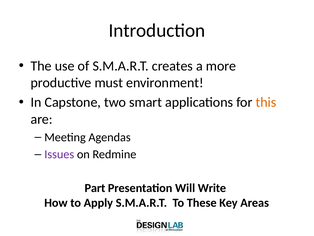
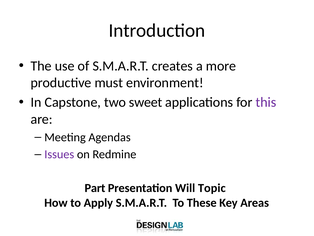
smart: smart -> sweet (146, 102)
this colour: orange -> purple (266, 102)
Write: Write -> Topic (212, 188)
